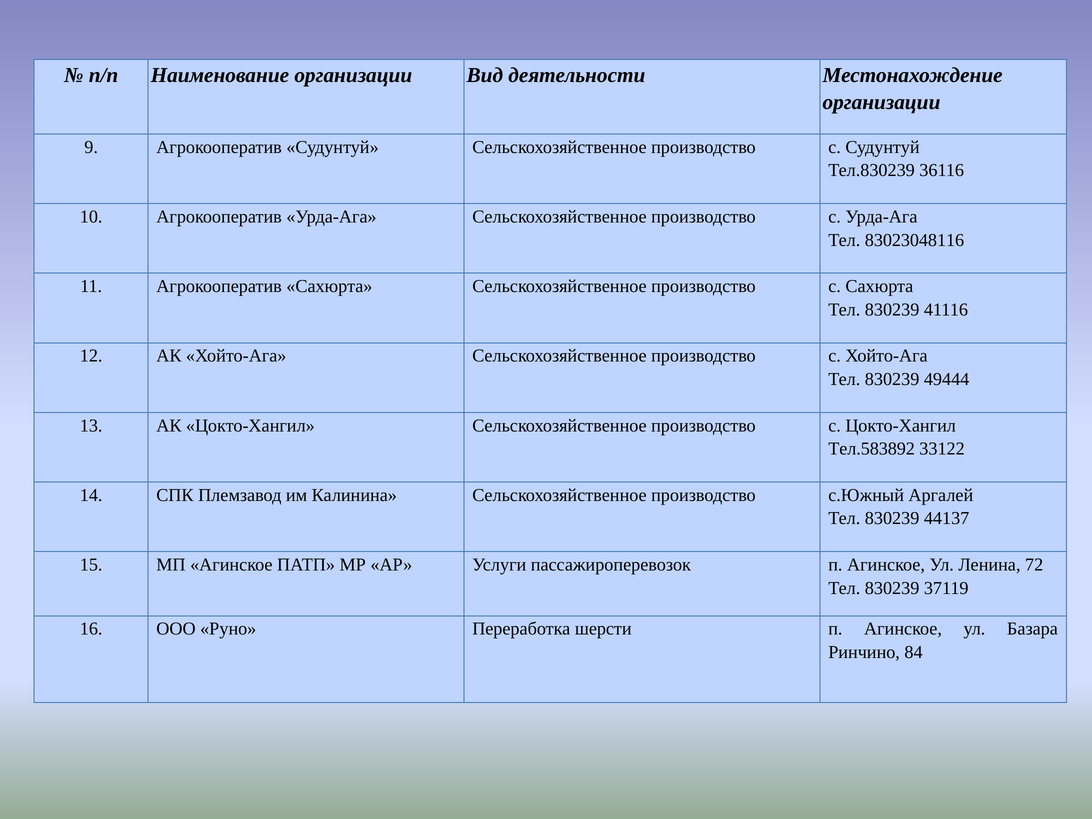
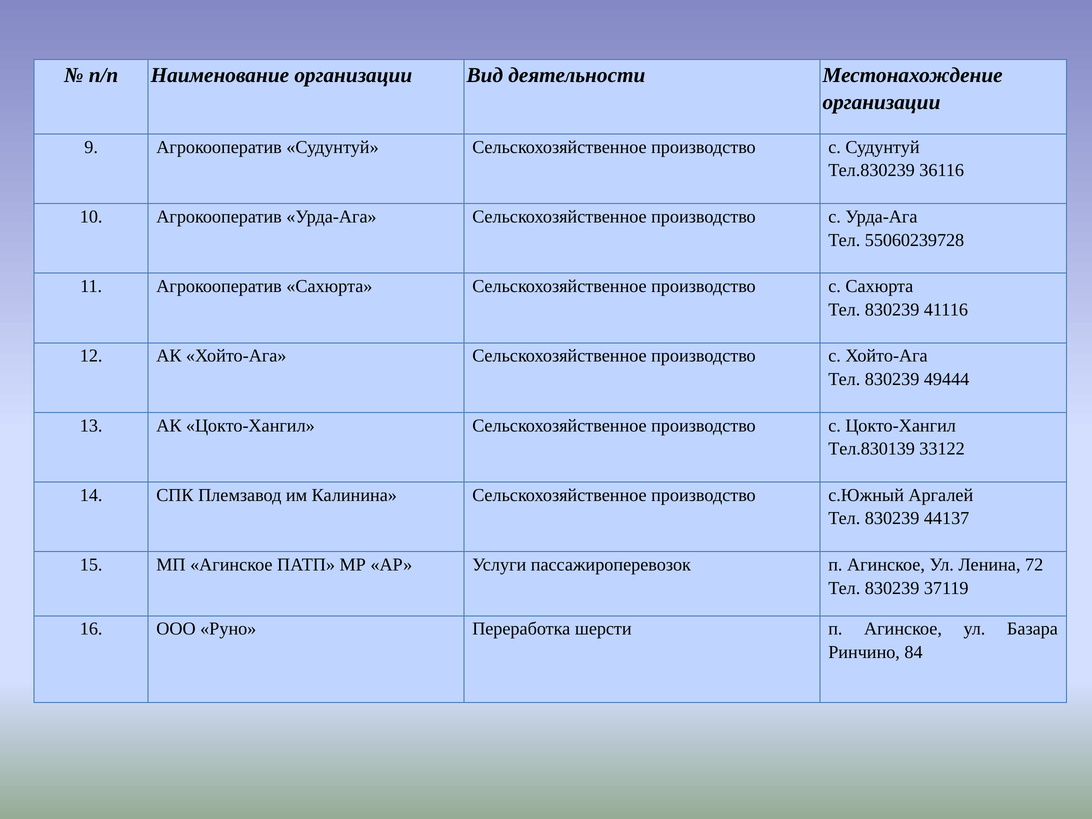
83023048116: 83023048116 -> 55060239728 (915, 240)
Тел.583892: Тел.583892 -> Тел.830139 (872, 449)
